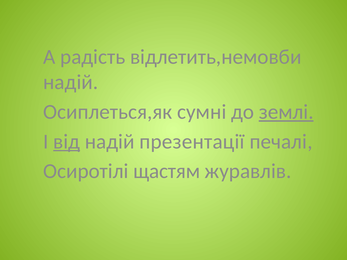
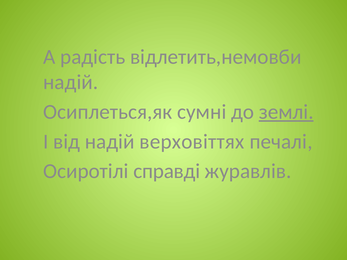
від underline: present -> none (67, 142)
презентації: презентації -> верховіттях (192, 142)
щастям: щастям -> справді (167, 171)
